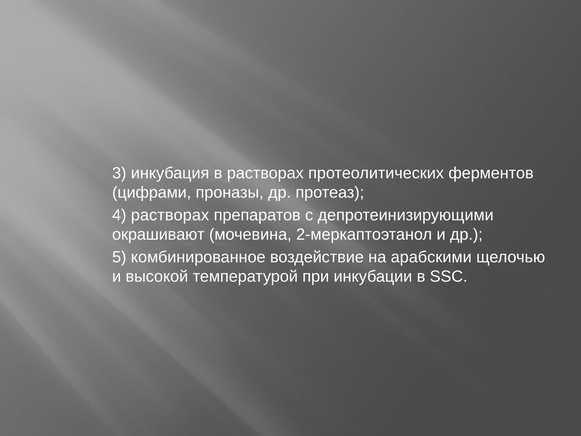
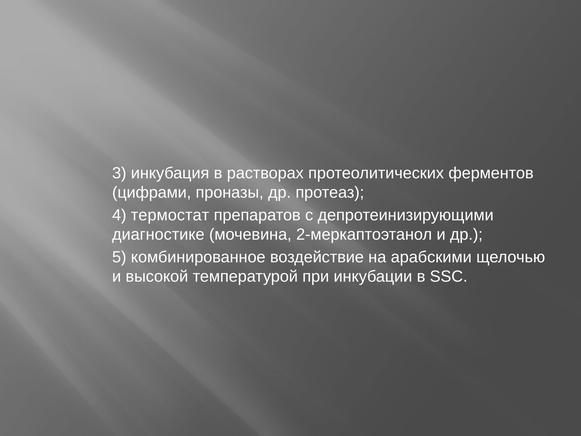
4 растворах: растворах -> термостат (170, 215)
окрашивают: окрашивают -> диагностике (158, 234)
